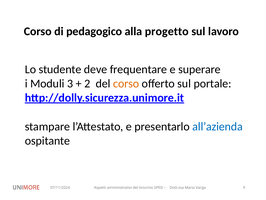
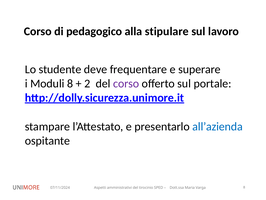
progetto: progetto -> stipulare (167, 31)
Moduli 3: 3 -> 8 (70, 83)
corso colour: orange -> purple (126, 83)
